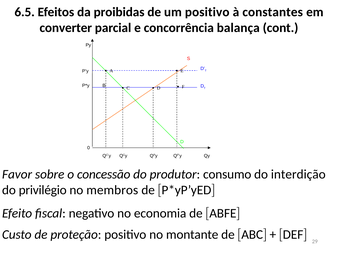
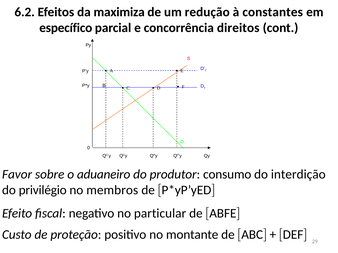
6.5: 6.5 -> 6.2 (25, 12)
proibidas: proibidas -> maximiza (119, 12)
um positivo: positivo -> redução (207, 12)
converter: converter -> específico (66, 28)
balança: balança -> direitos (238, 28)
concessão: concessão -> aduaneiro (104, 175)
economia: economia -> particular (160, 214)
